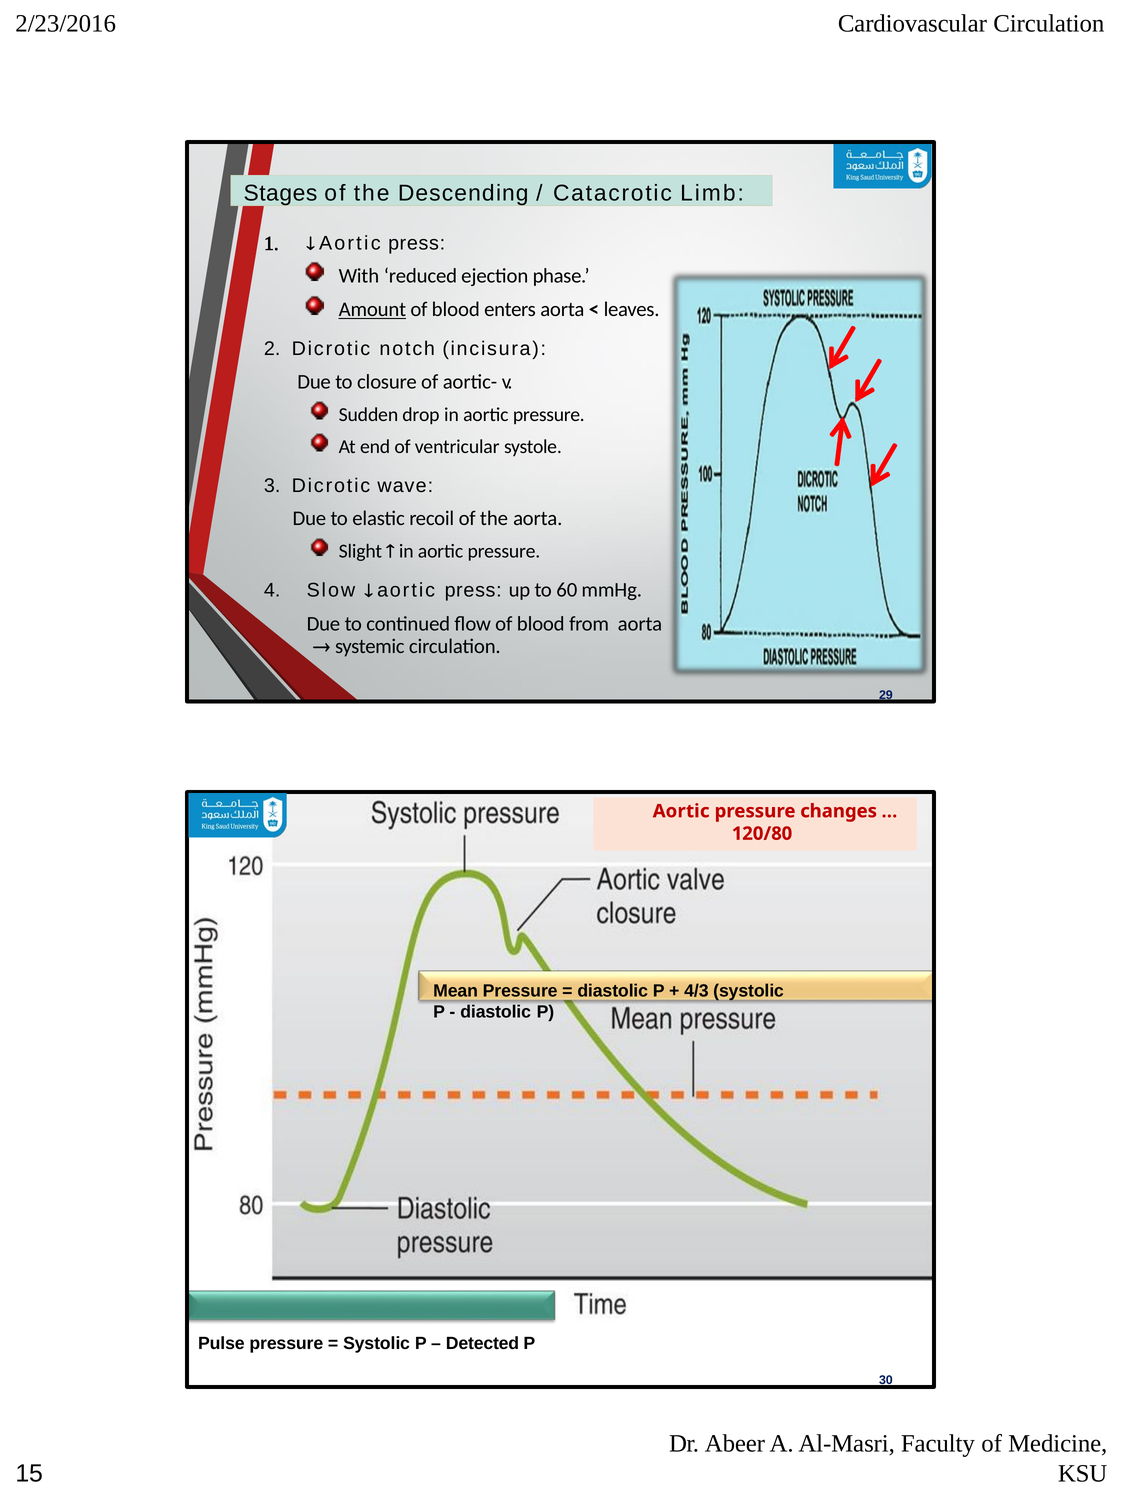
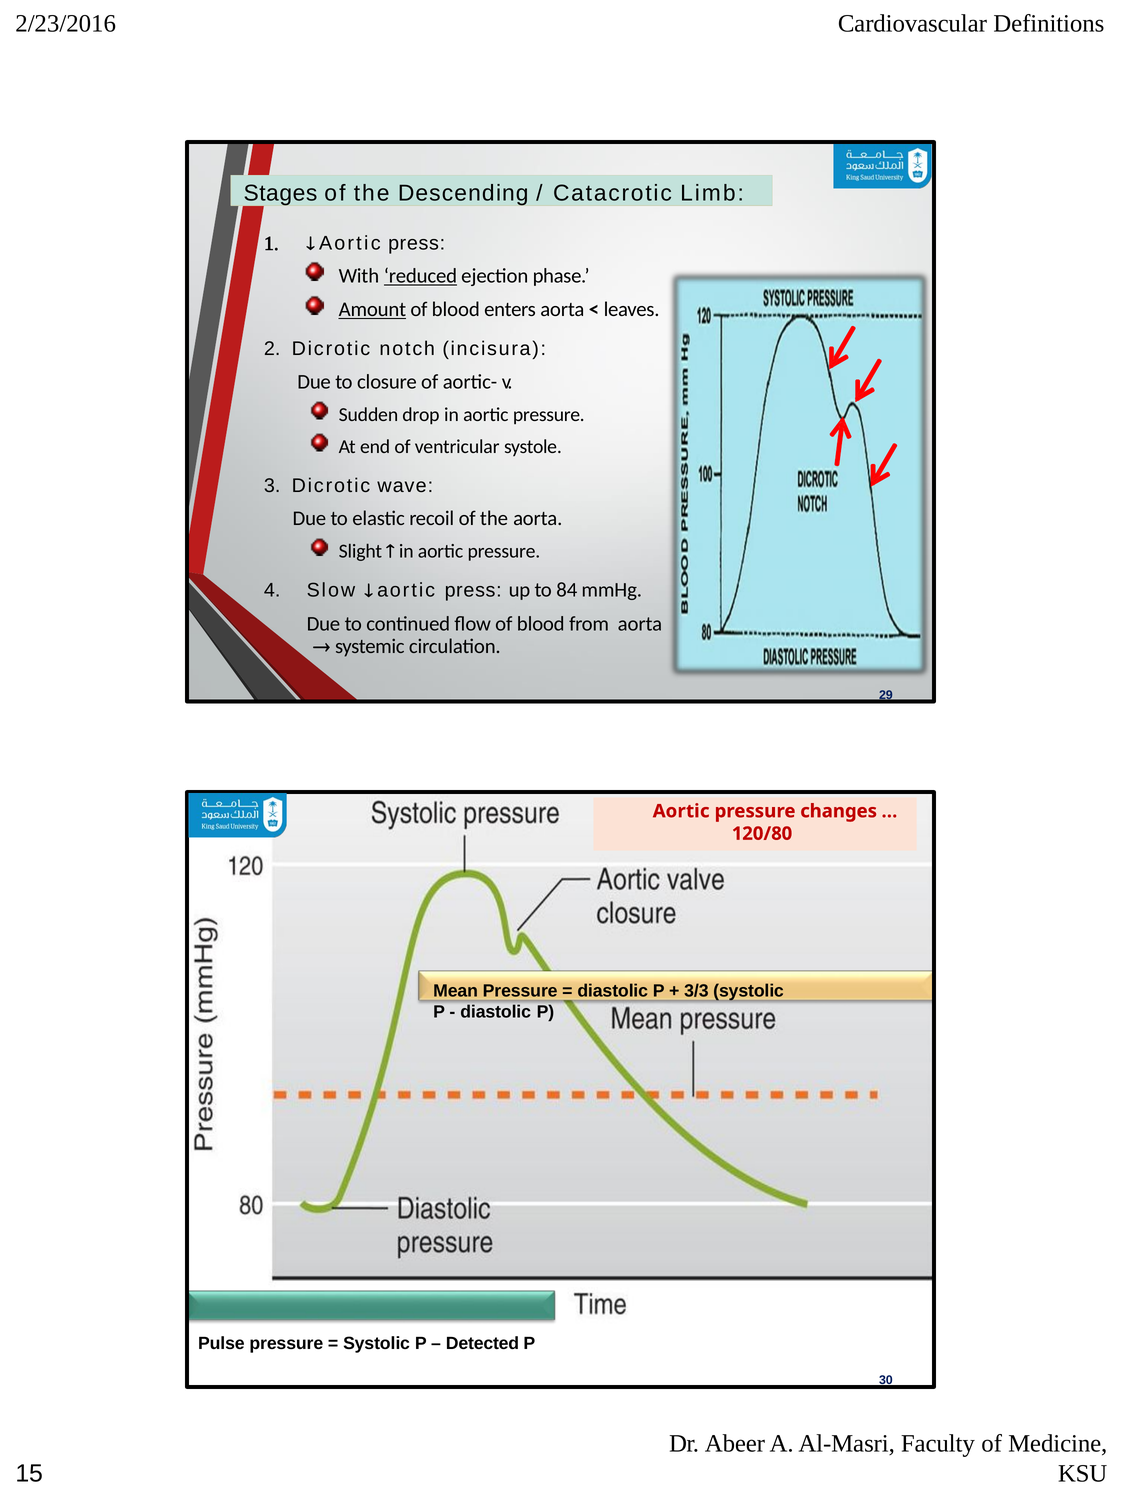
Cardiovascular Circulation: Circulation -> Definitions (1049, 23)
reduced underline: none -> present (420, 276)
60: 60 -> 84 (567, 590)
4/3: 4/3 -> 3/3 (696, 990)
